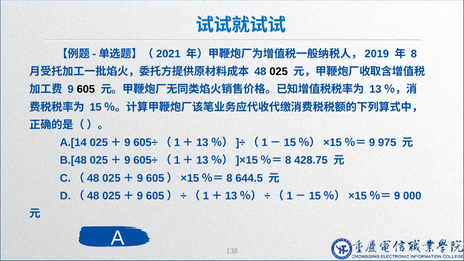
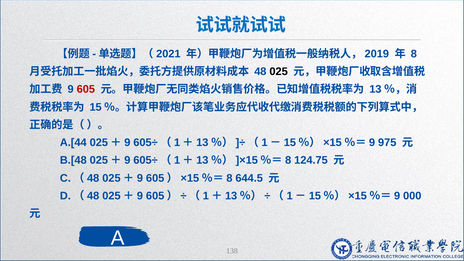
605 colour: black -> red (86, 89)
A.[14: A.[14 -> A.[44 (73, 143)
428.75: 428.75 -> 124.75 (311, 160)
